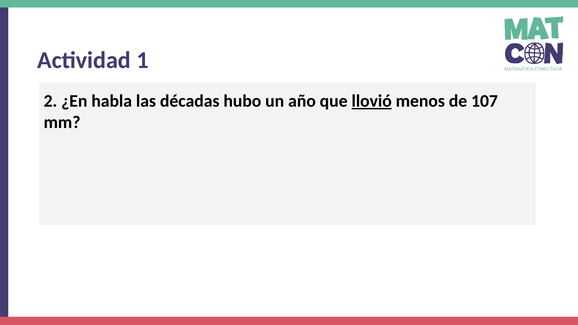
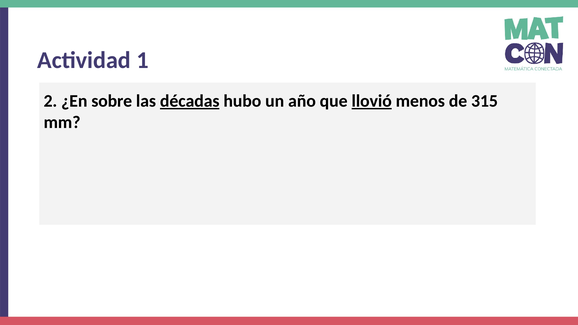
habla: habla -> sobre (112, 101)
décadas underline: none -> present (190, 101)
107: 107 -> 315 (485, 101)
